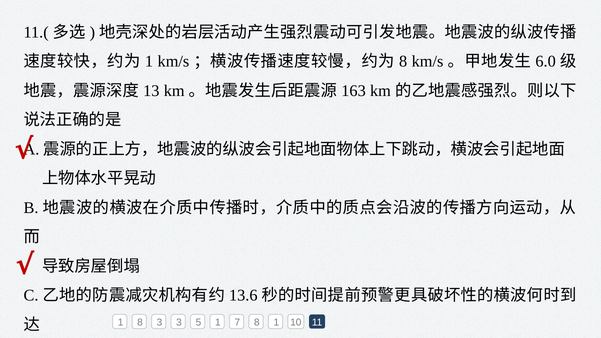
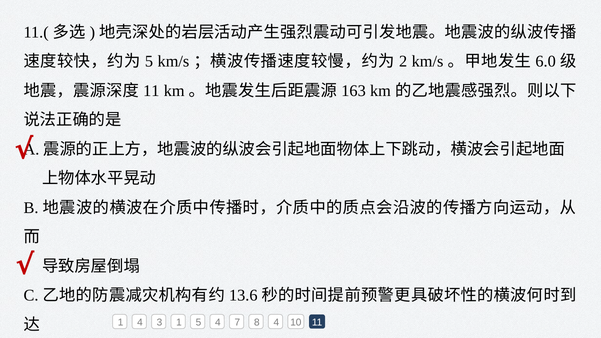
1: 1 -> 5 (149, 61)
8: 8 -> 2 (403, 61)
13: 13 -> 11 (151, 91)
1 8: 8 -> 4 (140, 322)
3 3: 3 -> 1 (179, 322)
5 1: 1 -> 4 (218, 322)
8 1: 1 -> 4 (276, 322)
